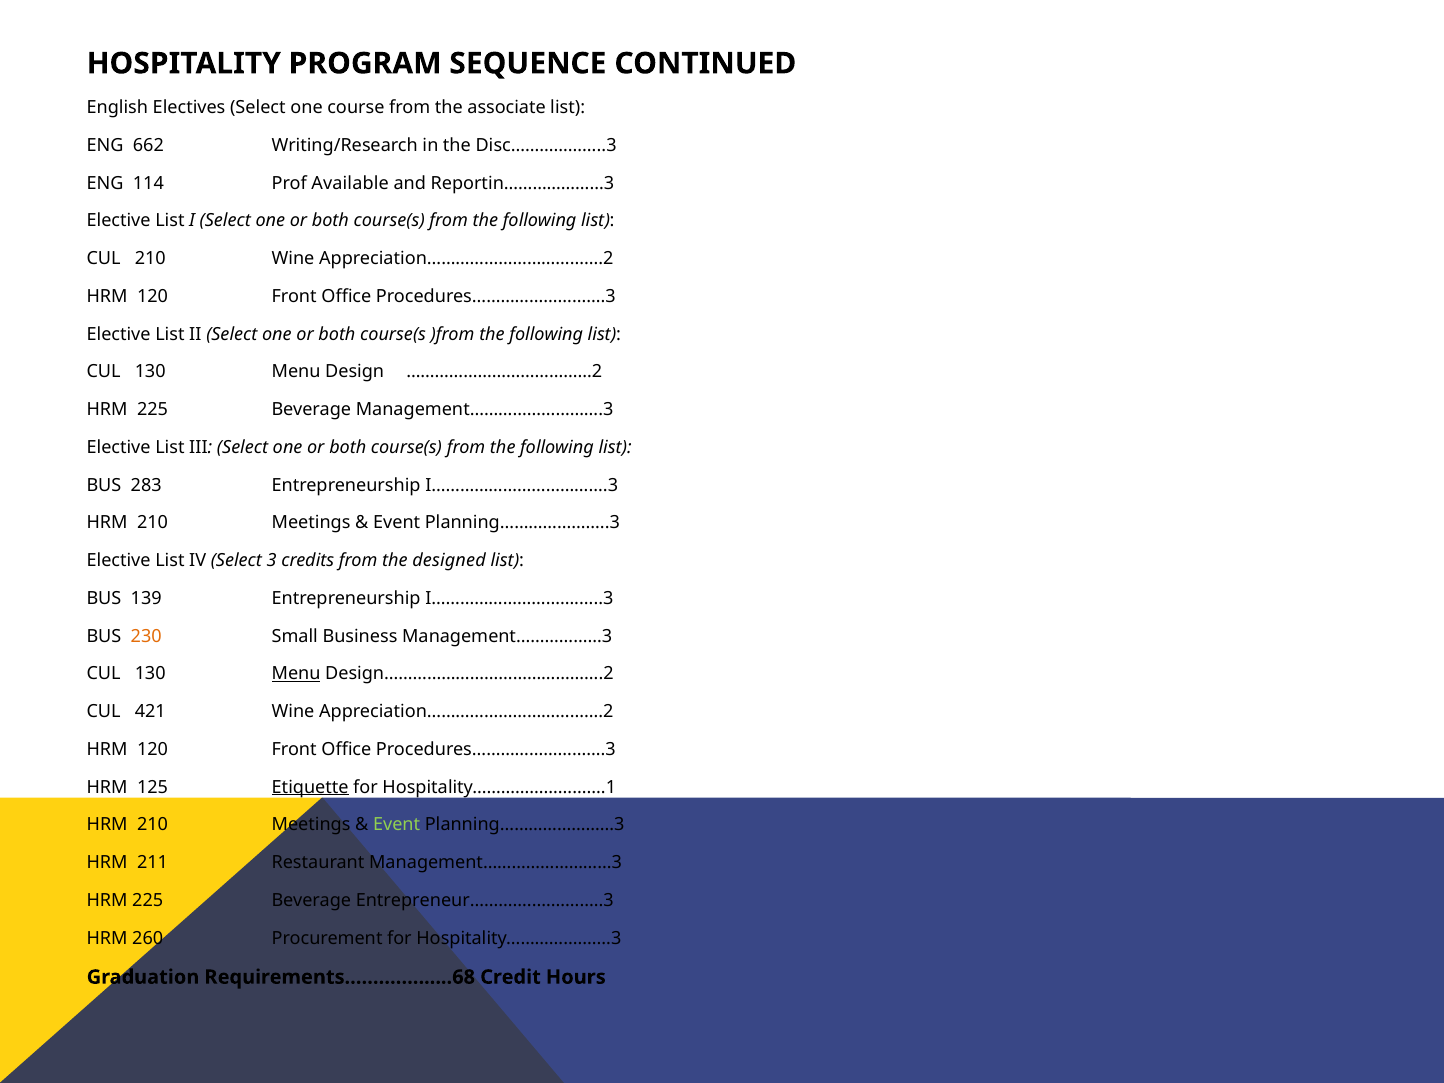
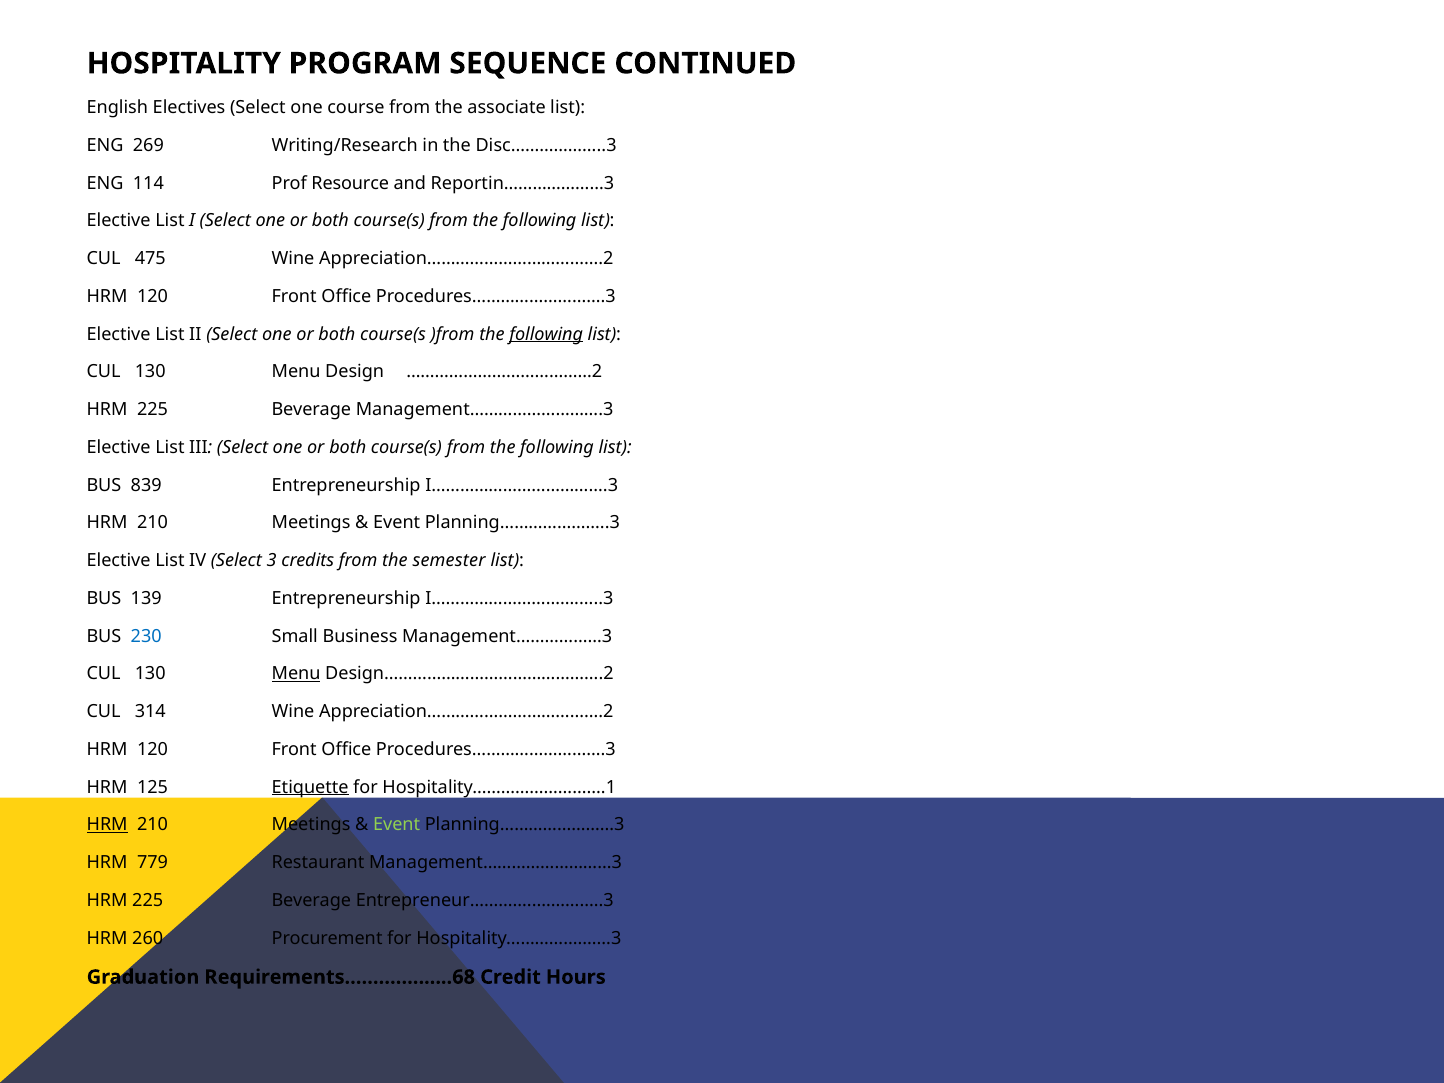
662: 662 -> 269 (148, 145)
Available: Available -> Resource (350, 183)
CUL 210: 210 -> 475 (150, 259)
following underline: none -> present (546, 334)
283: 283 -> 839 (146, 485)
designed: designed -> semester (449, 561)
230 colour: orange -> blue (146, 636)
421: 421 -> 314 (150, 712)
HRM underline: none -> present (107, 825)
211: 211 -> 779 (153, 863)
